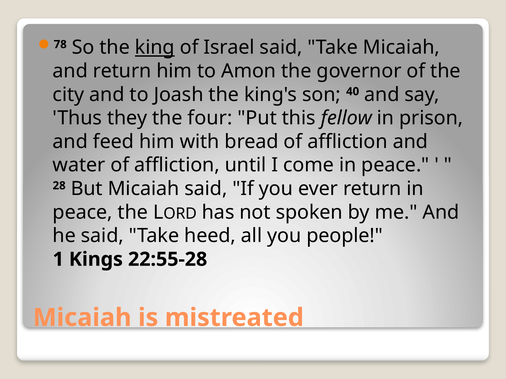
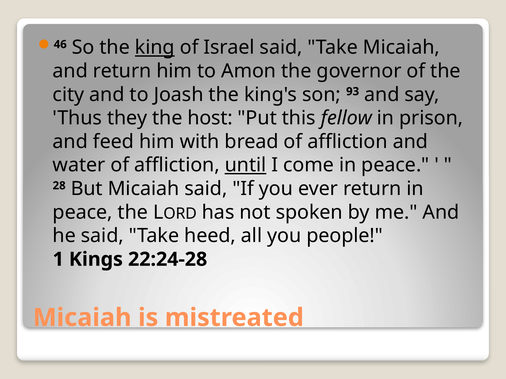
78: 78 -> 46 (60, 44)
40: 40 -> 93 (353, 92)
four: four -> host (210, 118)
until underline: none -> present (246, 165)
22:55-28: 22:55-28 -> 22:24-28 (168, 260)
